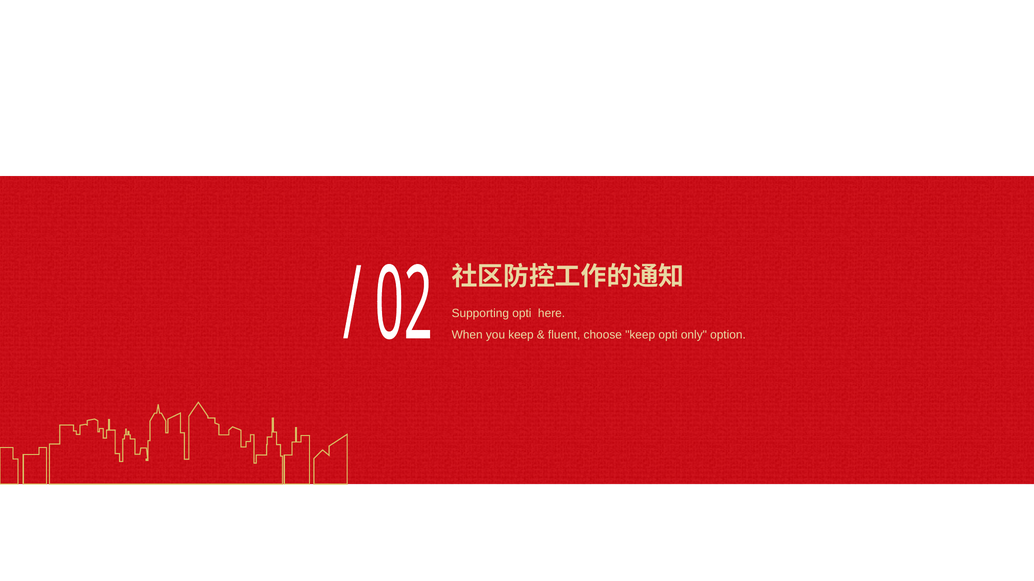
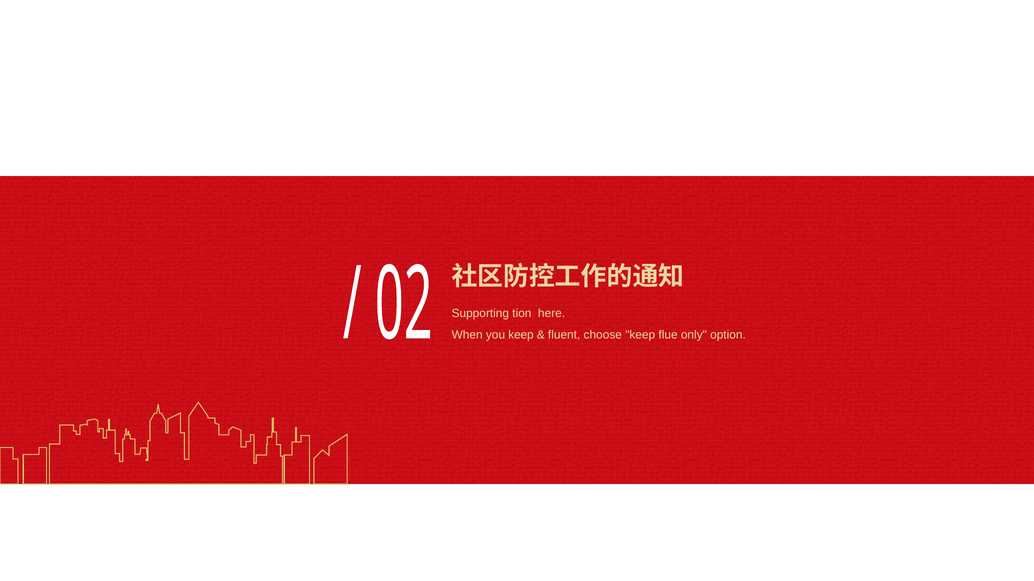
Supporting opti: opti -> tion (522, 314)
keep opti: opti -> flue (668, 335)
